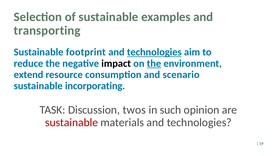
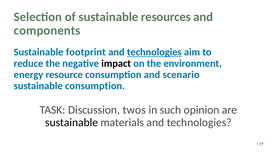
examples: examples -> resources (166, 17)
transporting: transporting -> components (47, 31)
the underline: present -> none (154, 63)
extend: extend -> energy (28, 75)
sustainable incorporating: incorporating -> consumption (95, 86)
sustainable colour: red -> black (72, 122)
